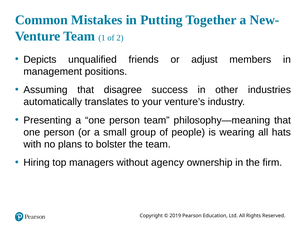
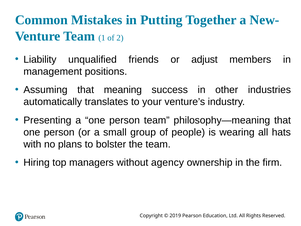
Depicts: Depicts -> Liability (40, 59)
disagree: disagree -> meaning (123, 90)
